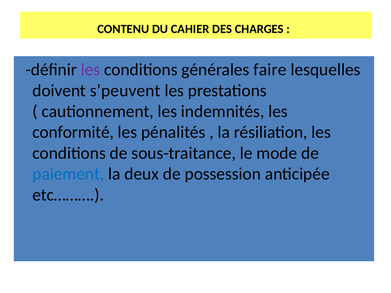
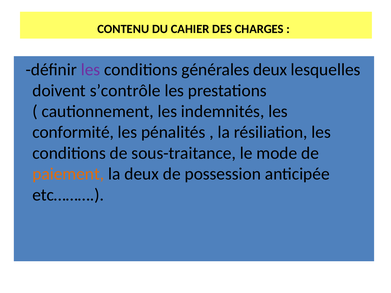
générales faire: faire -> deux (270, 70)
s’peuvent: s’peuvent -> s’contrôle (125, 91)
paiement colour: blue -> orange (68, 174)
